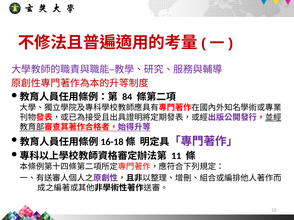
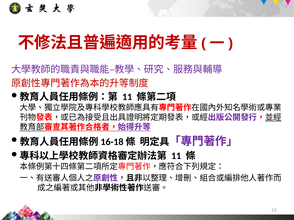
84: 84 -> 11 (127, 97)
